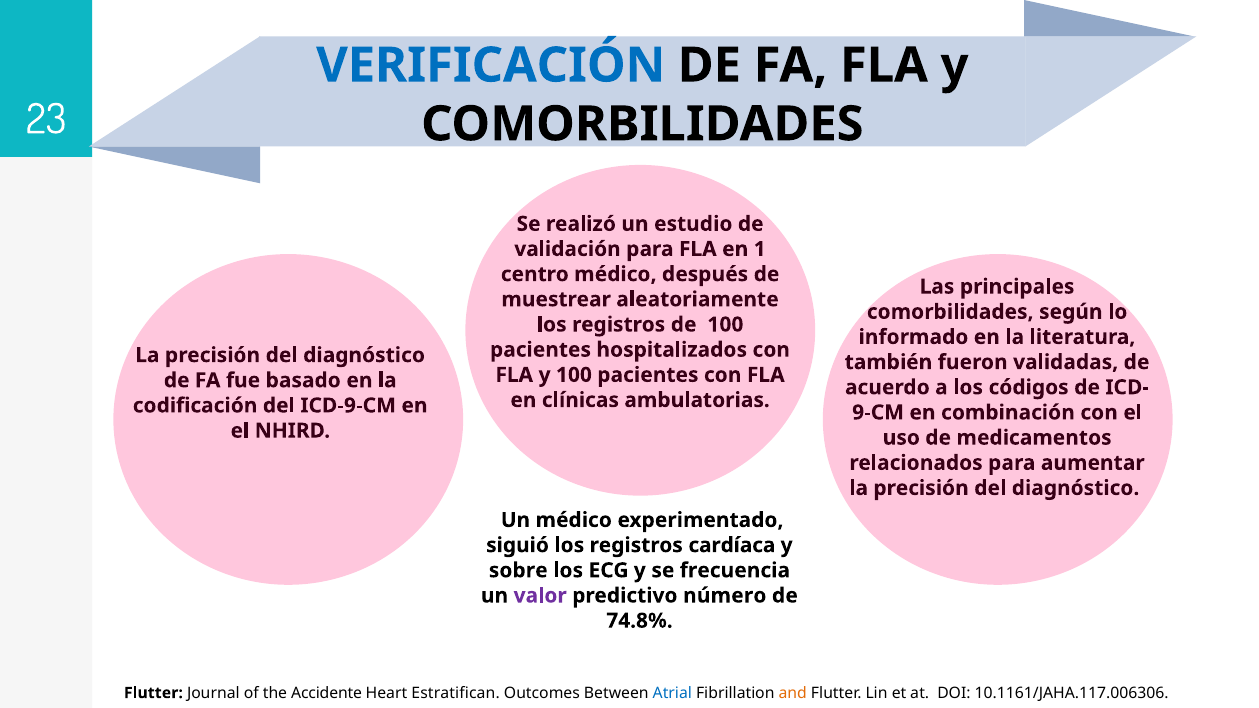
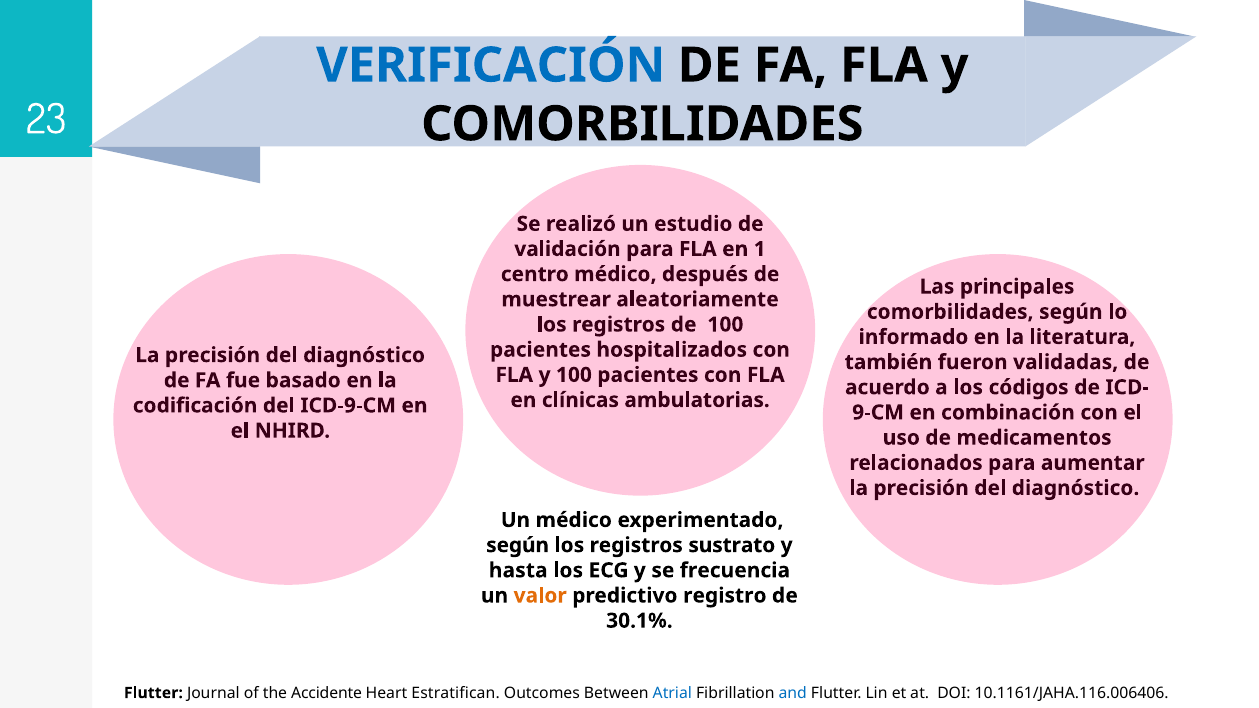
siguió: siguió -> según (518, 545)
cardíaca: cardíaca -> sustrato (732, 545)
sobre: sobre -> hasta (518, 571)
valor colour: purple -> orange (540, 596)
número: número -> registro (725, 596)
74.8%: 74.8% -> 30.1% (639, 621)
and colour: orange -> blue (793, 693)
10.1161/JAHA.117.006306: 10.1161/JAHA.117.006306 -> 10.1161/JAHA.116.006406 (1072, 693)
